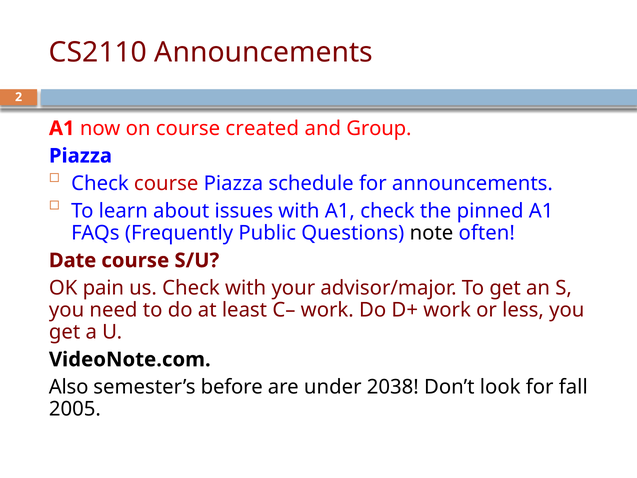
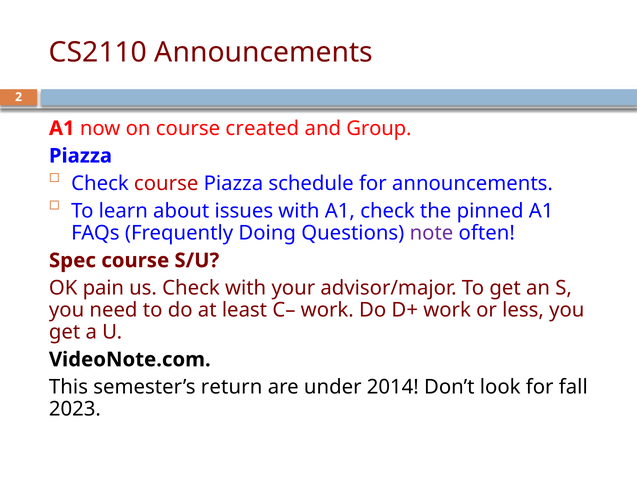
Public: Public -> Doing (267, 233)
note colour: black -> purple (431, 233)
Date: Date -> Spec (72, 260)
Also: Also -> This (68, 387)
before: before -> return (232, 387)
2038: 2038 -> 2014 (393, 387)
2005: 2005 -> 2023 (75, 409)
